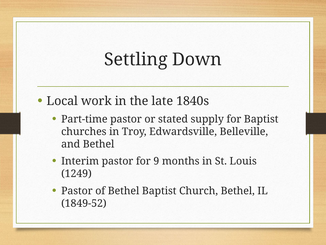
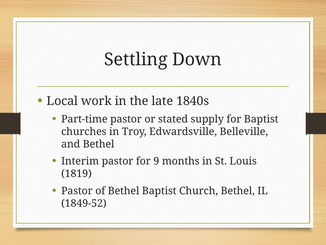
1249: 1249 -> 1819 (76, 173)
